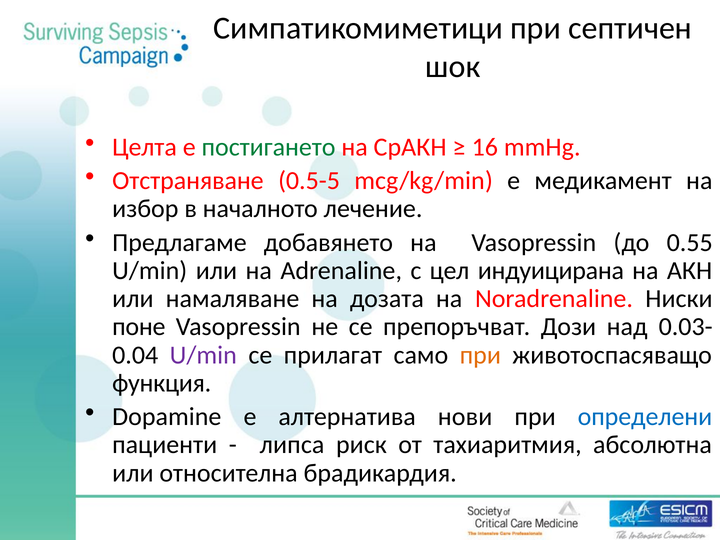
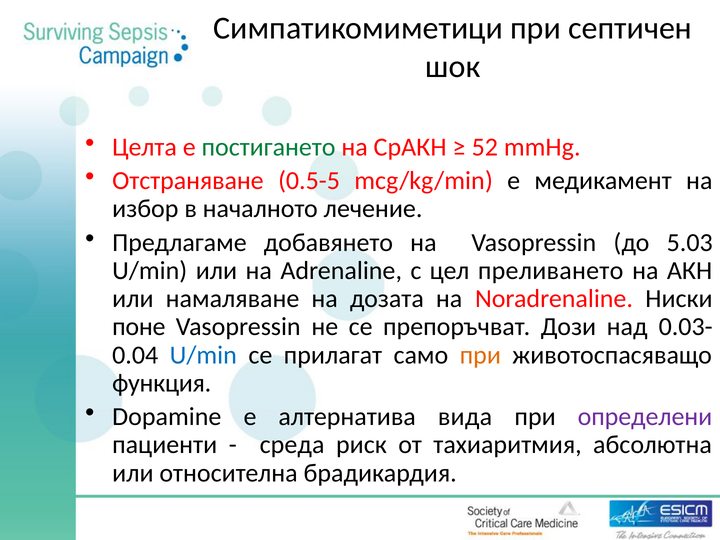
16: 16 -> 52 (485, 147)
0.55: 0.55 -> 5.03 (690, 243)
индуицирана: индуицирана -> преливането (551, 271)
U/min colour: purple -> blue (203, 355)
нови: нови -> вида (465, 417)
определени colour: blue -> purple (645, 417)
липса: липса -> среда (292, 445)
